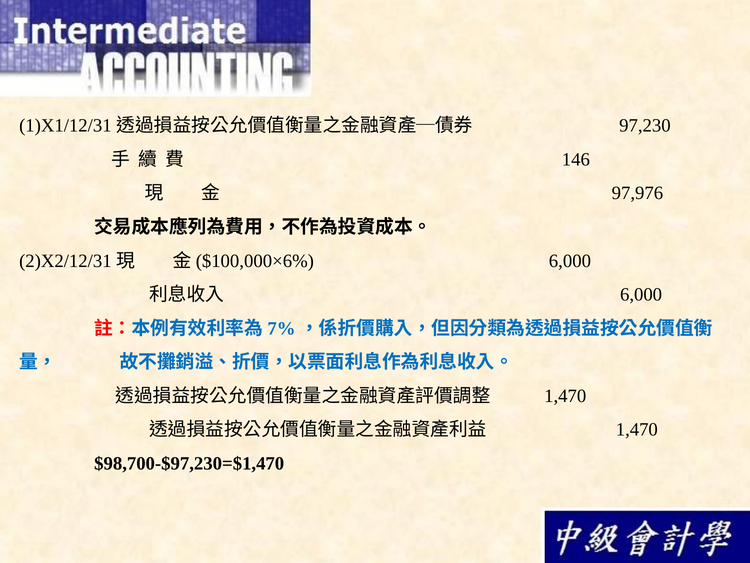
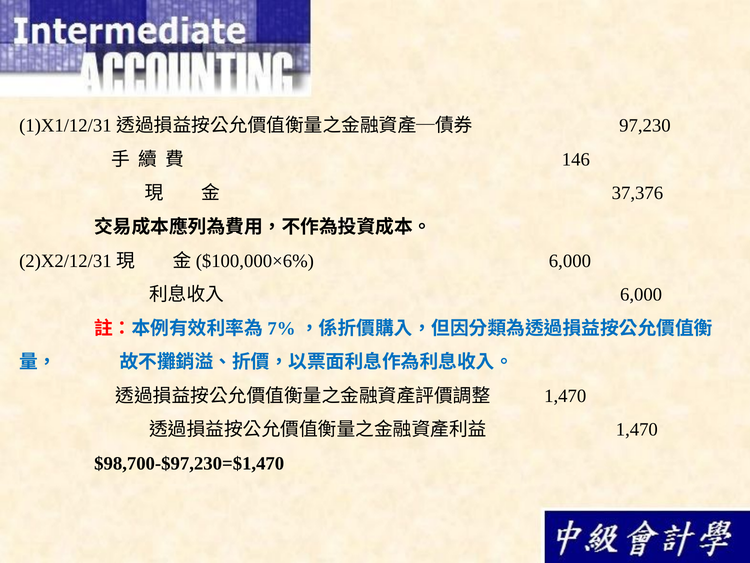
97,976: 97,976 -> 37,376 (637, 193)
